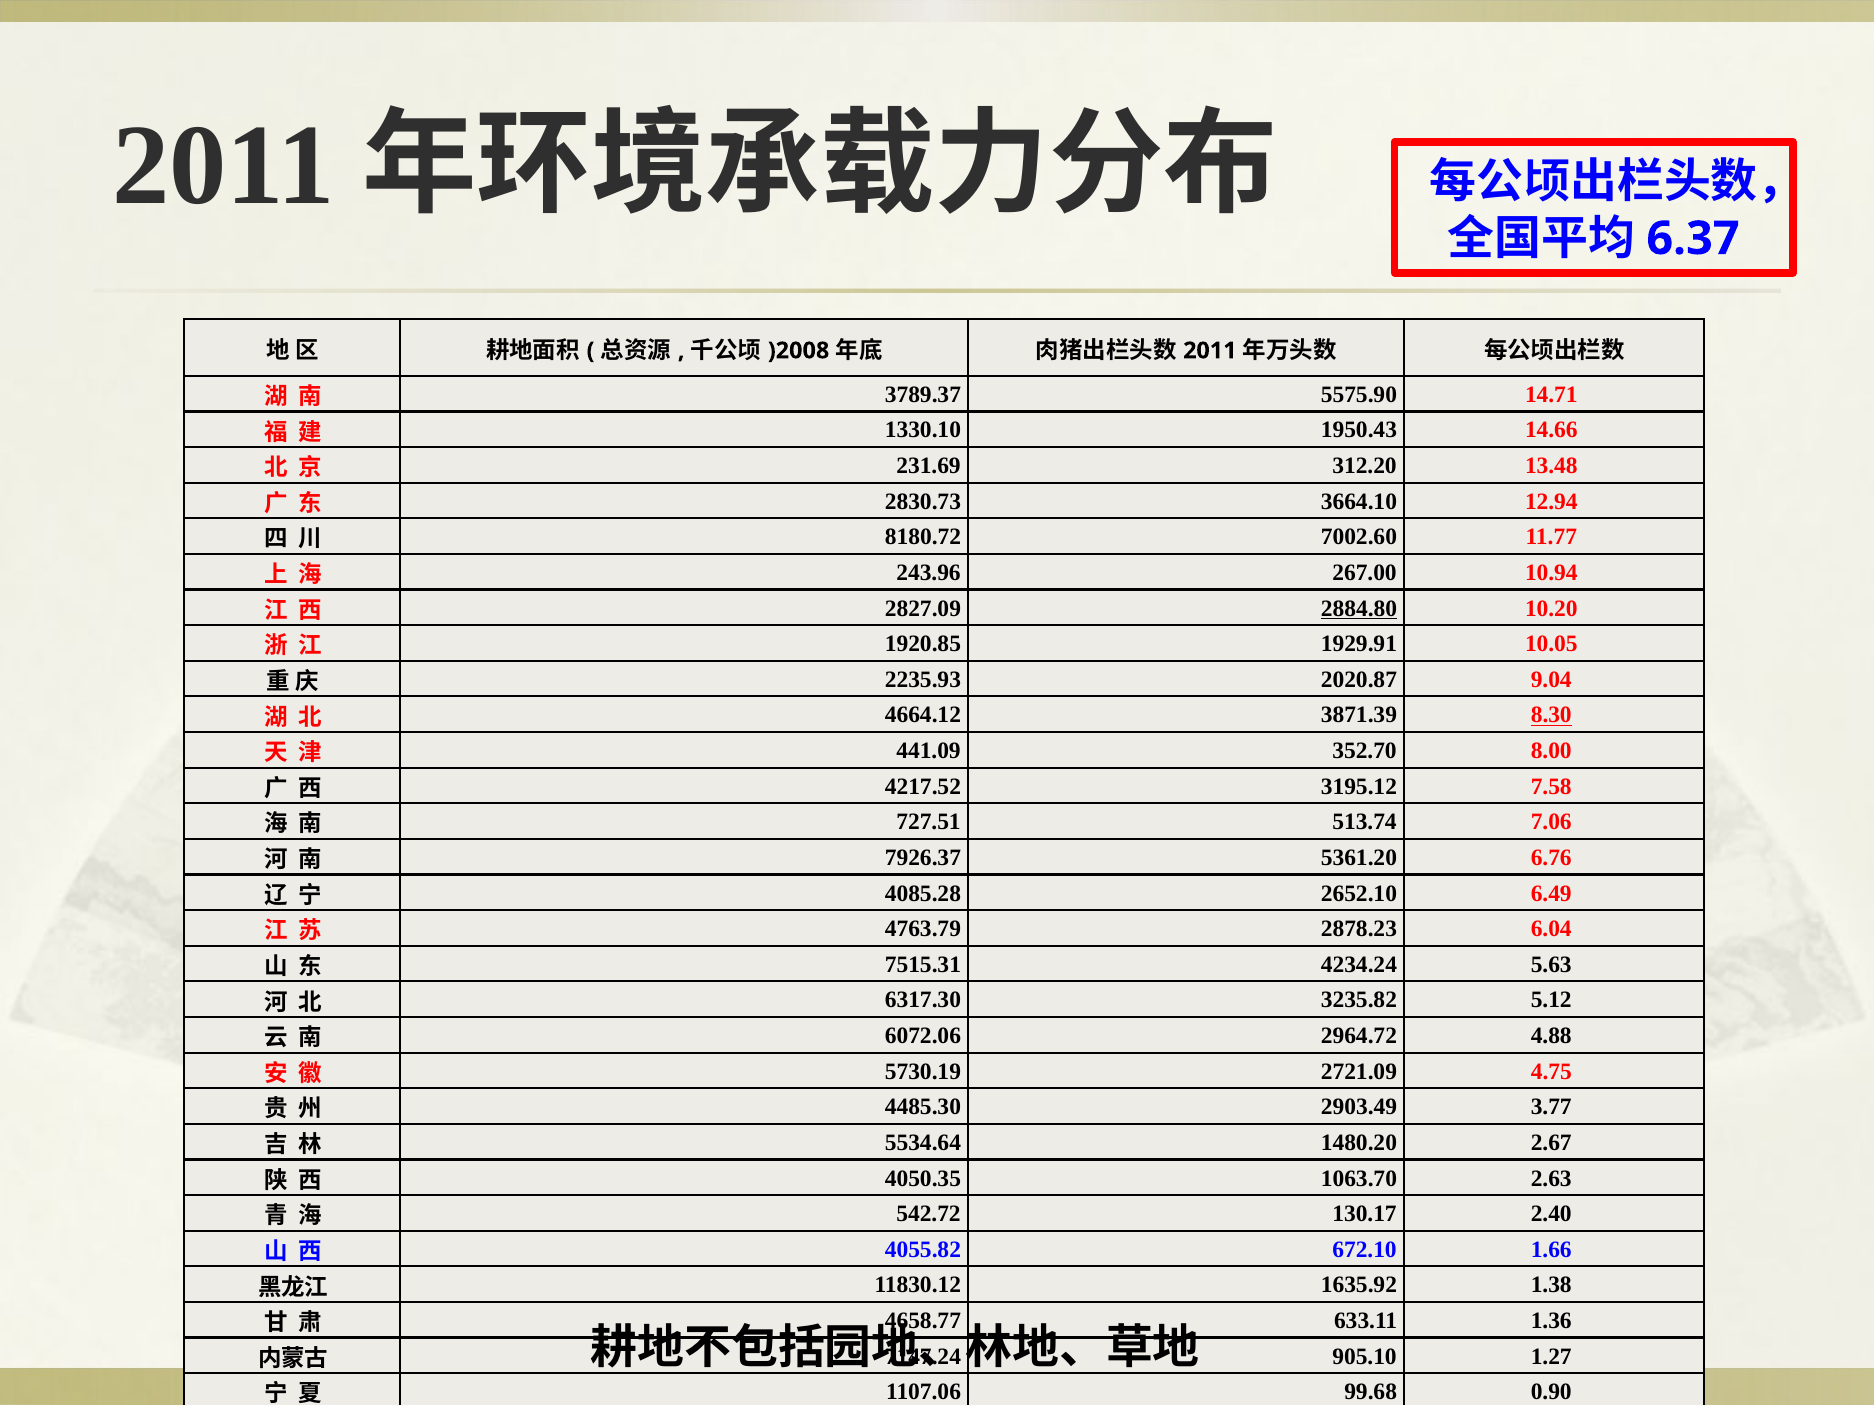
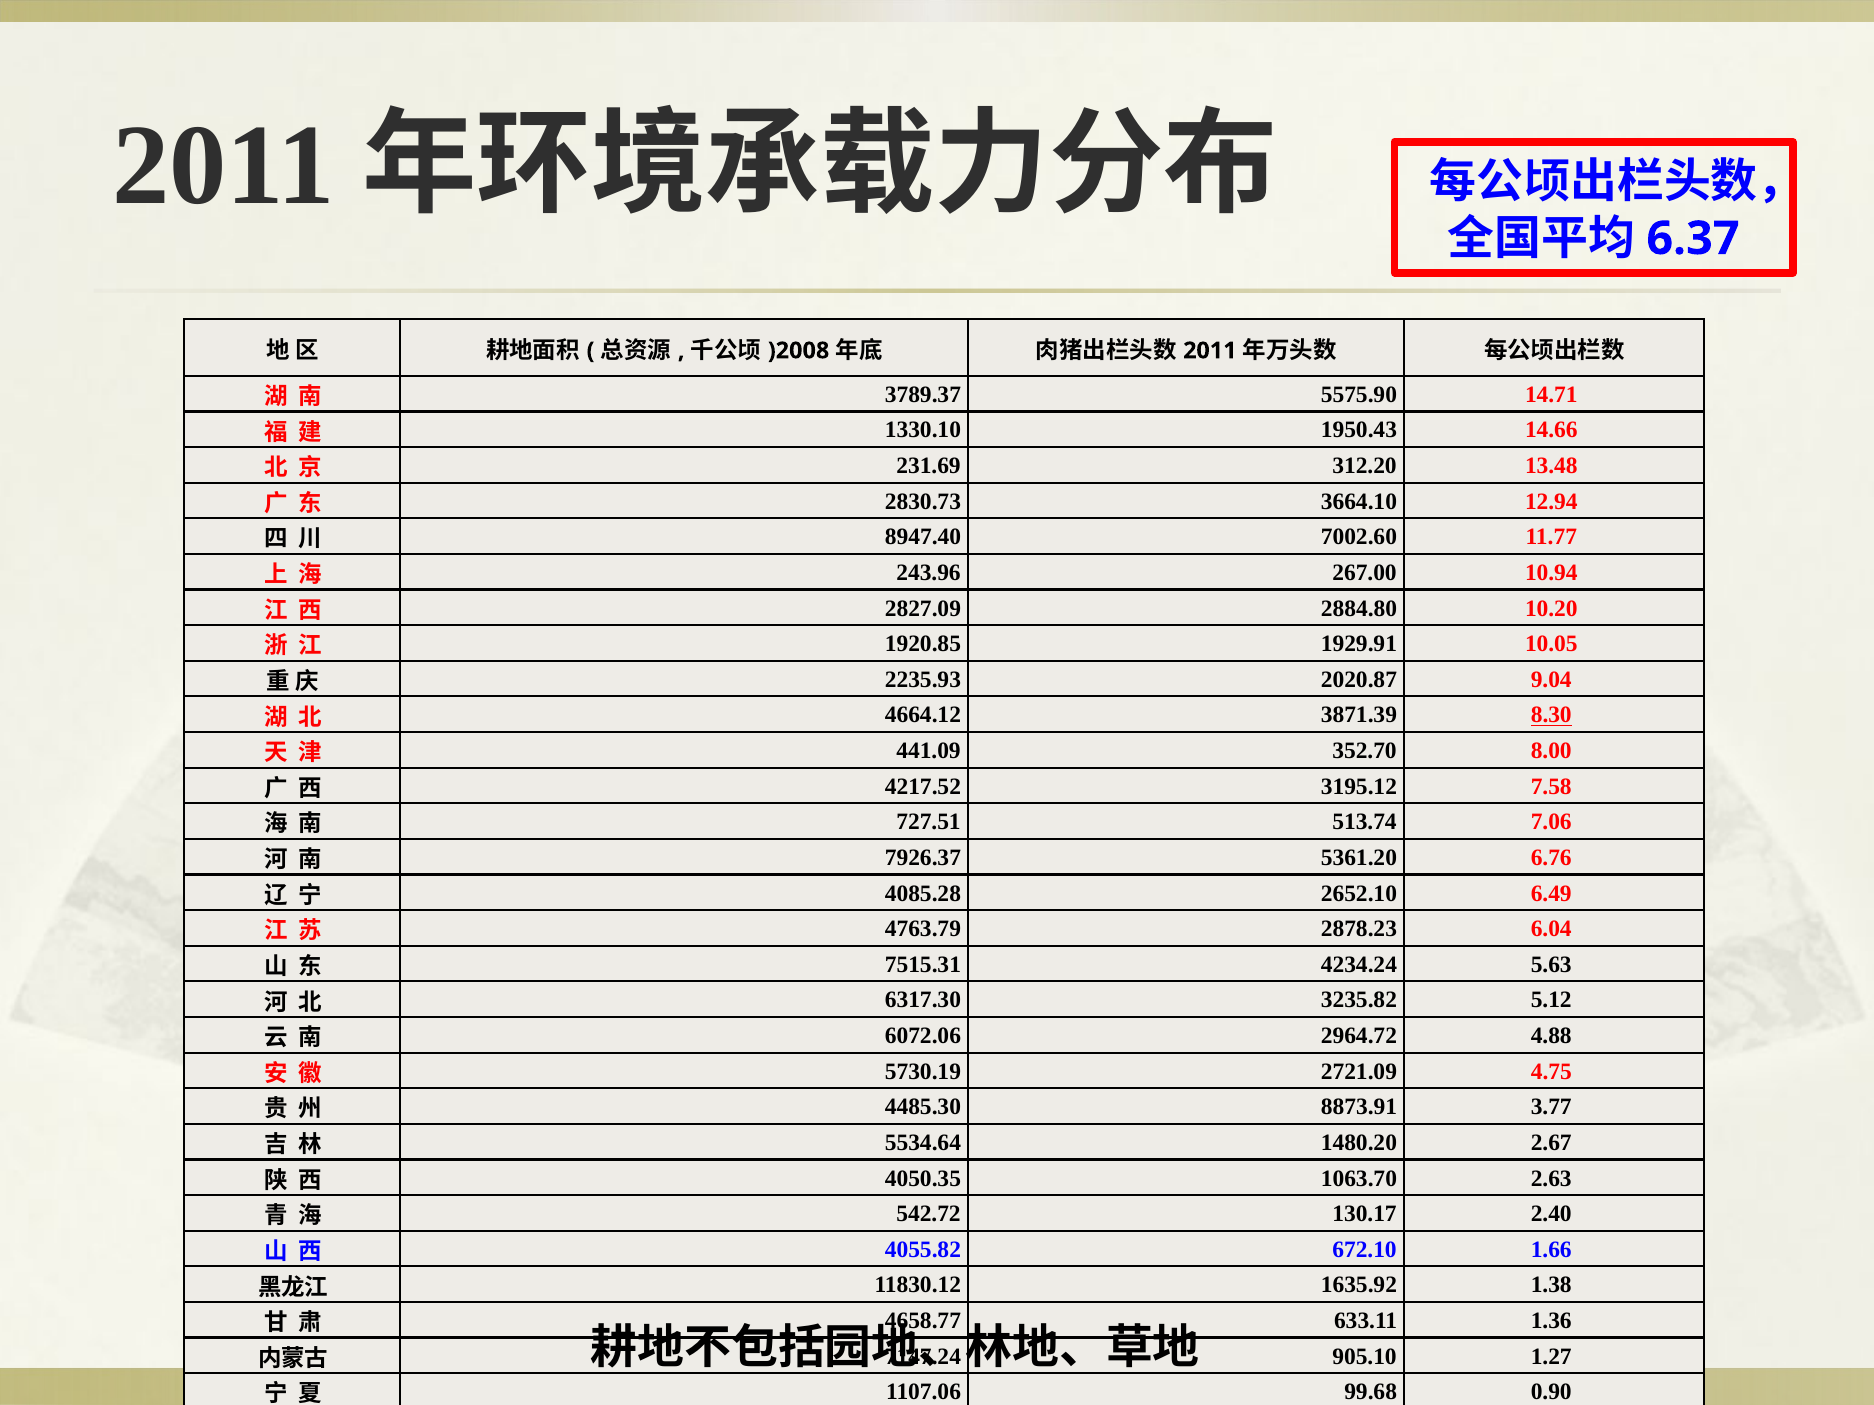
8180.72: 8180.72 -> 8947.40 (923, 537)
2884.80 underline: present -> none (1359, 609)
2903.49: 2903.49 -> 8873.91 (1359, 1107)
